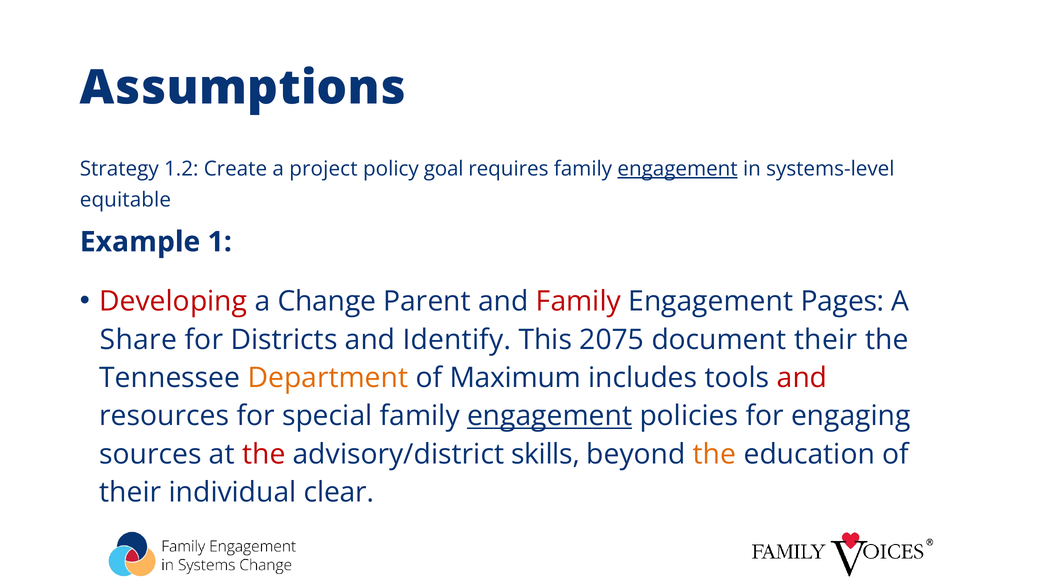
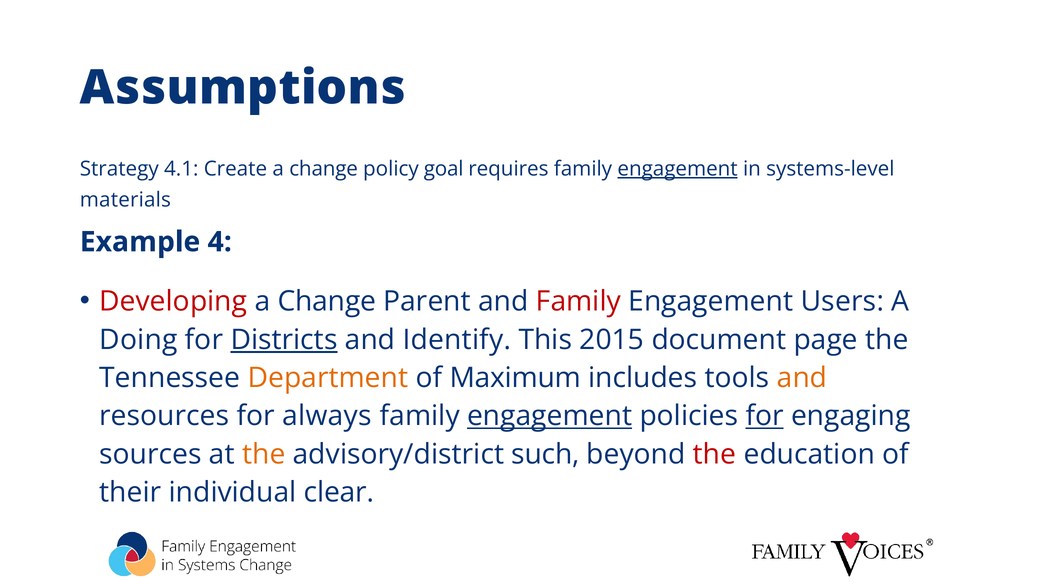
1.2: 1.2 -> 4.1 (181, 169)
Create a project: project -> change (324, 169)
equitable: equitable -> materials (125, 200)
1: 1 -> 4 (220, 242)
Pages: Pages -> Users (842, 302)
Share: Share -> Doing (138, 340)
Districts underline: none -> present (284, 340)
2075: 2075 -> 2015 (612, 340)
document their: their -> page (826, 340)
and colour: red -> orange (802, 378)
special: special -> always (327, 416)
for underline: none -> present (765, 416)
the colour: red -> orange (264, 454)
skills: skills -> such (545, 454)
the colour: orange -> red (715, 454)
